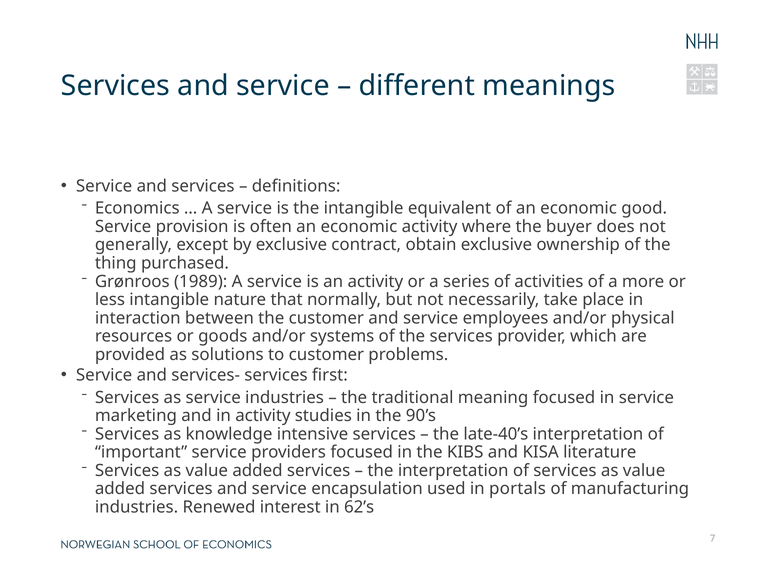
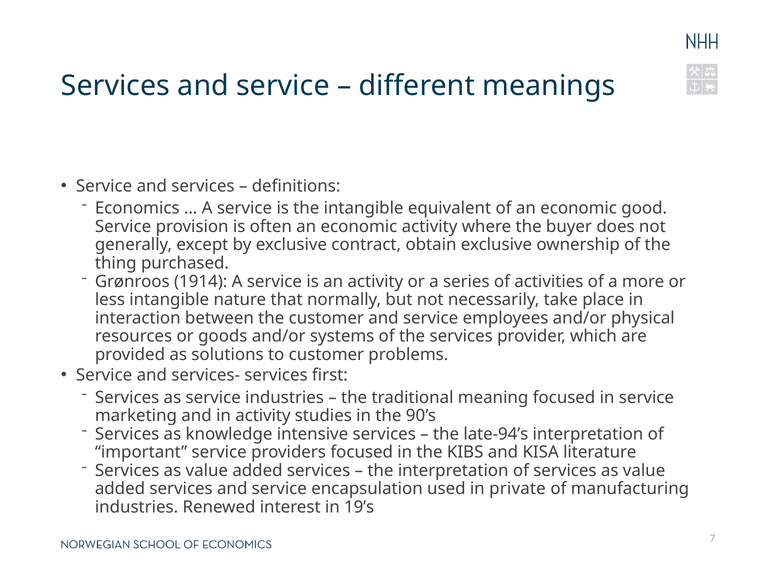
1989: 1989 -> 1914 (201, 282)
late-40’s: late-40’s -> late-94’s (496, 434)
portals: portals -> private (518, 489)
62’s: 62’s -> 19’s (359, 507)
